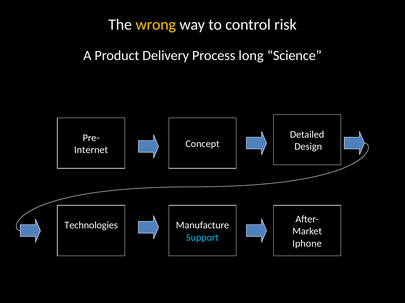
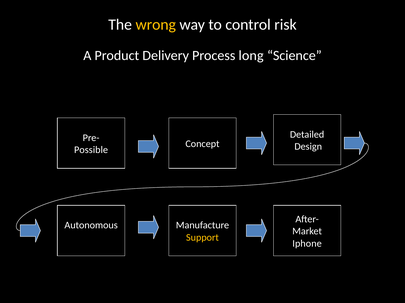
Internet: Internet -> Possible (91, 150)
Technologies: Technologies -> Autonomous (91, 226)
Support colour: light blue -> yellow (202, 238)
